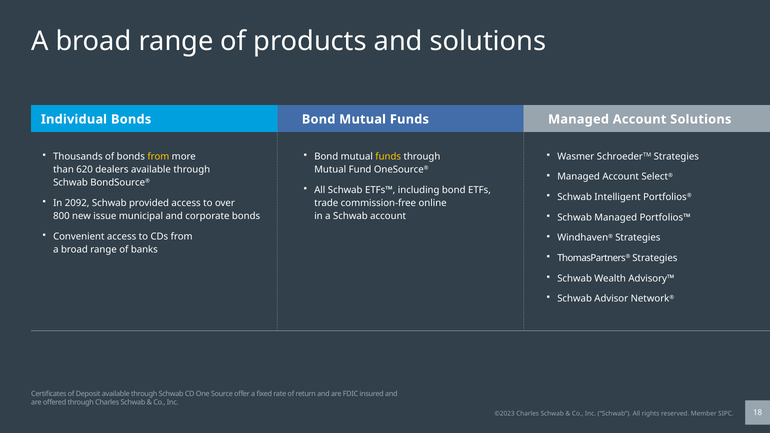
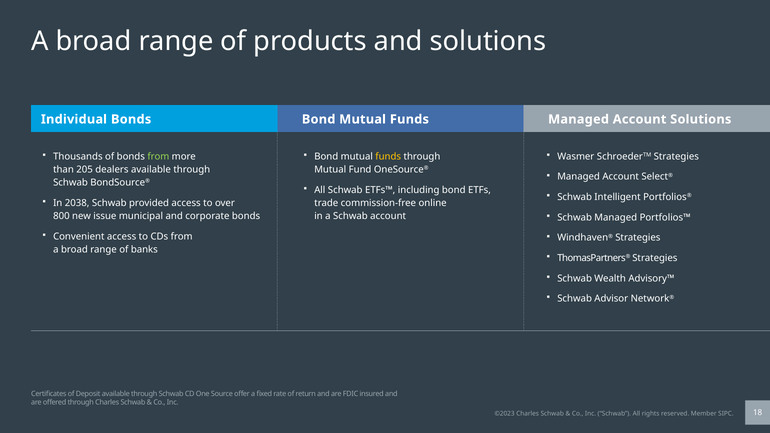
from colour: yellow -> light green (158, 157)
620: 620 -> 205 (85, 170)
2092: 2092 -> 2038 (77, 203)
